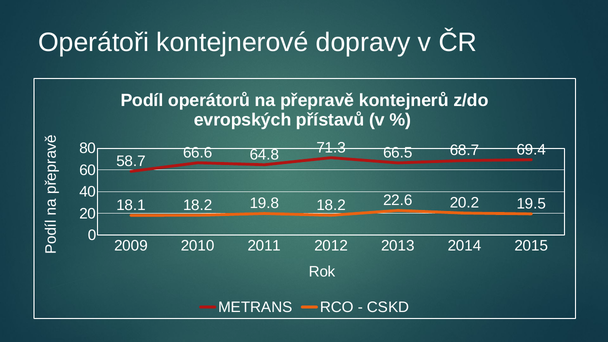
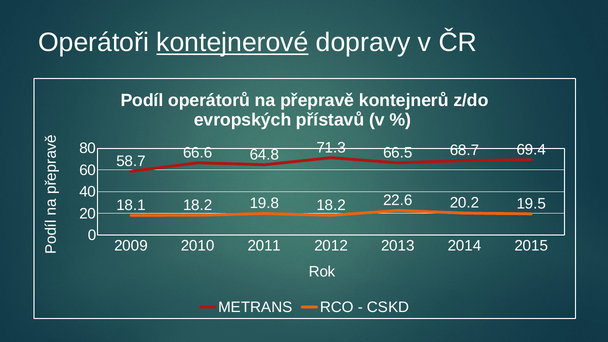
kontejnerové underline: none -> present (232, 43)
